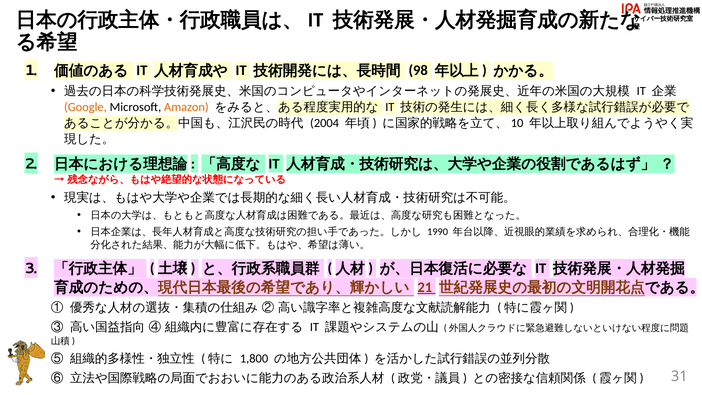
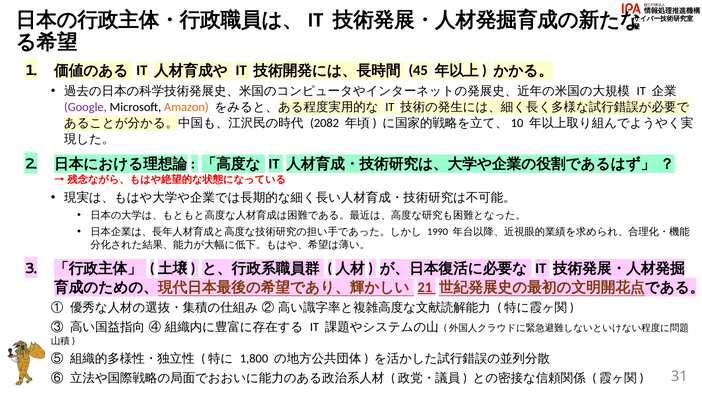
98: 98 -> 45 (418, 70)
Google colour: orange -> purple (85, 107)
2004: 2004 -> 2082 (325, 123)
